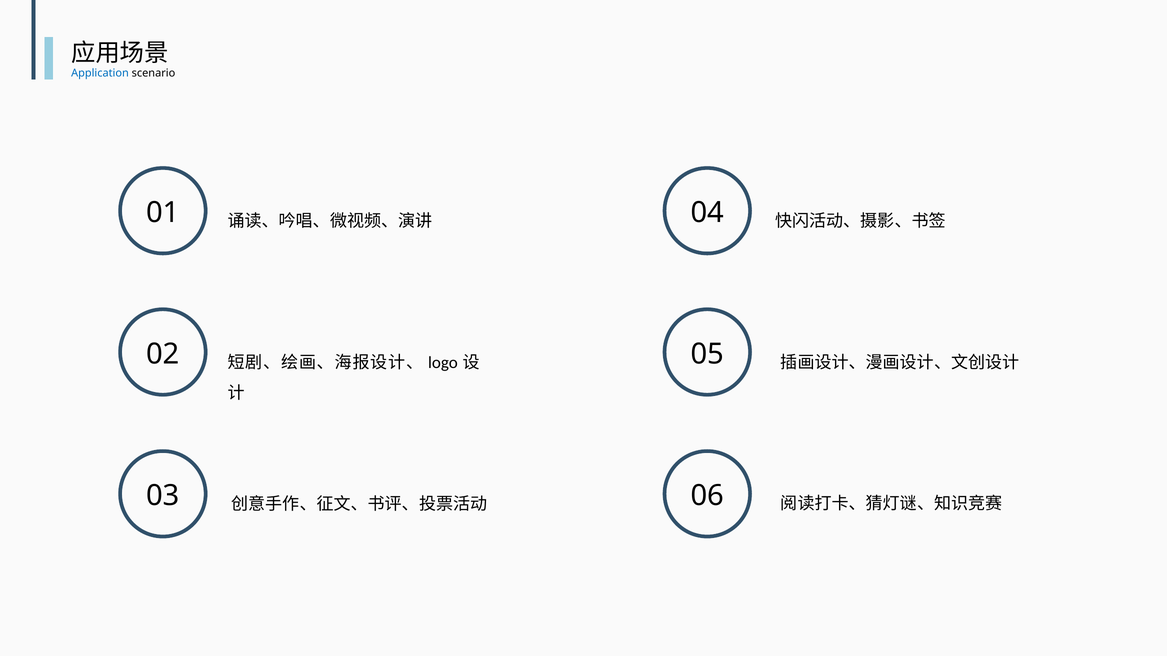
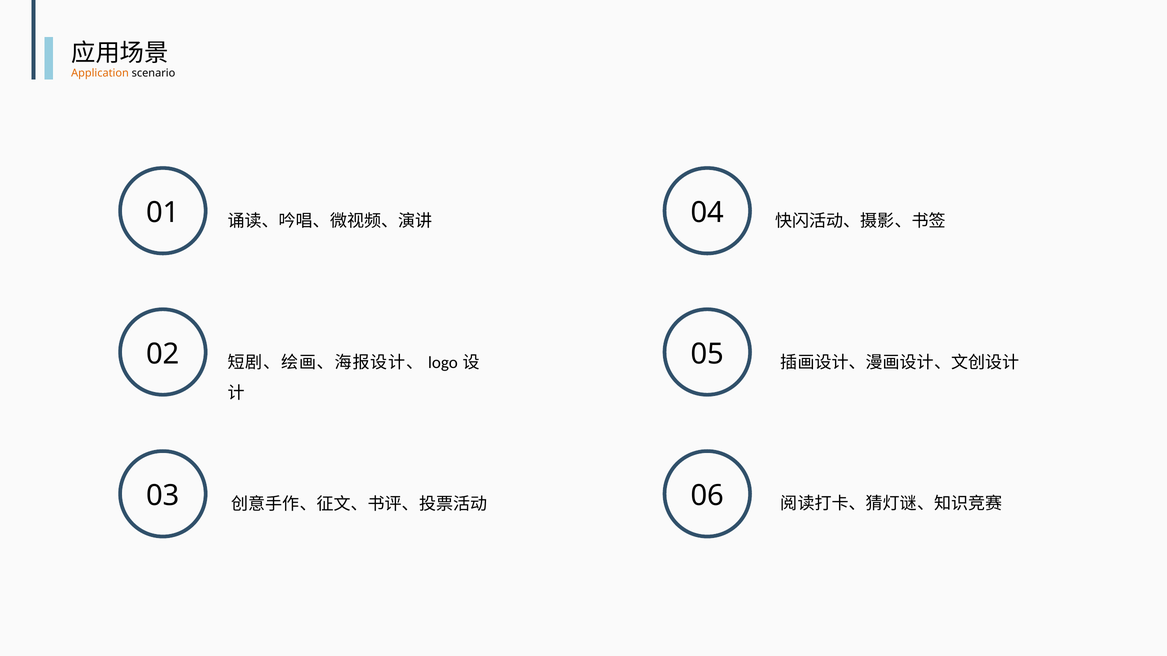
Application colour: blue -> orange (100, 73)
